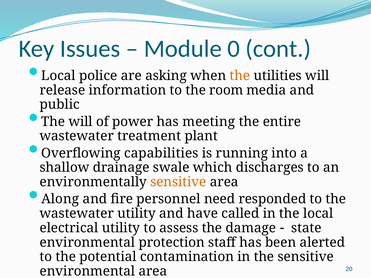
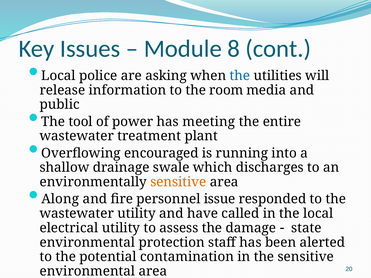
0: 0 -> 8 (234, 49)
the colour: orange -> blue (240, 76)
The will: will -> tool (81, 122)
capabilities: capabilities -> encouraged (161, 153)
need: need -> issue (220, 199)
